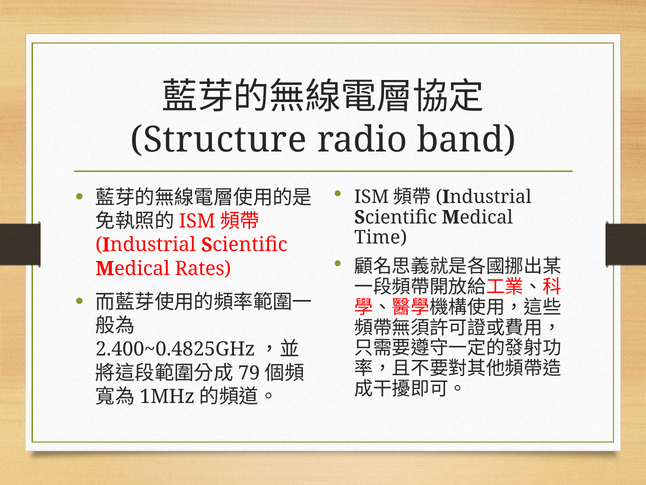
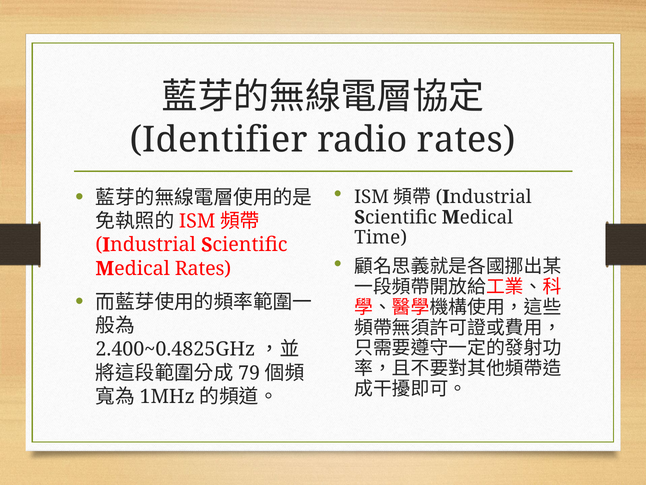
Structure: Structure -> Identifier (219, 140)
radio band: band -> rates (466, 140)
